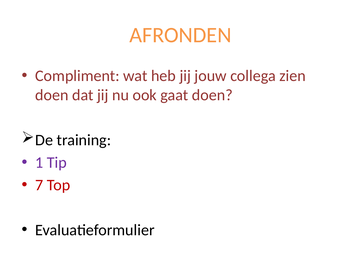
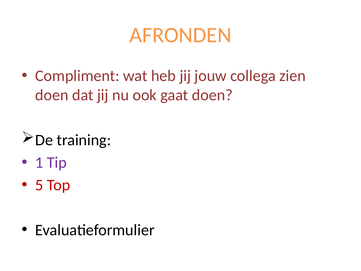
7: 7 -> 5 (39, 185)
